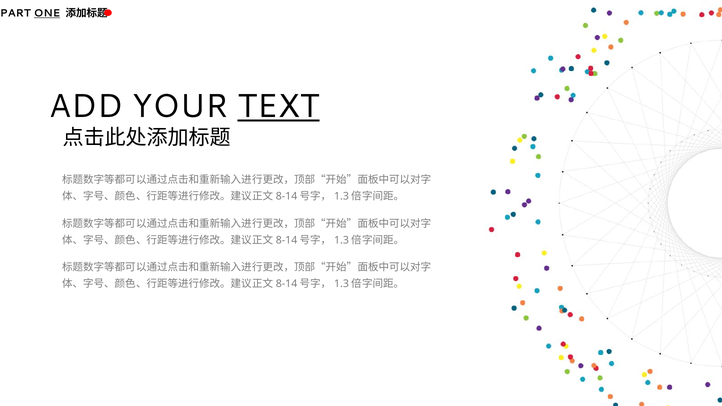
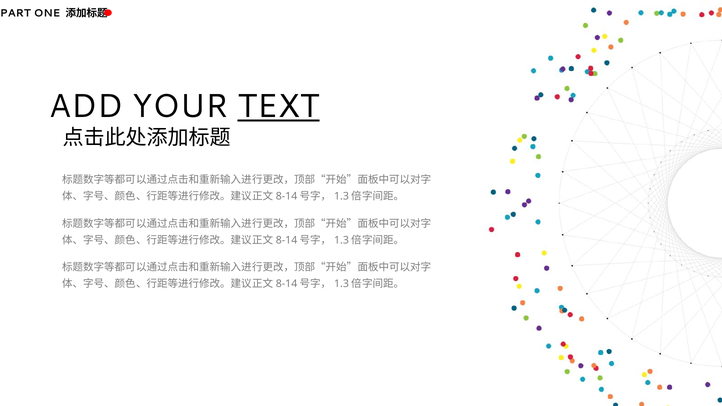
ONE underline: present -> none (47, 13)
